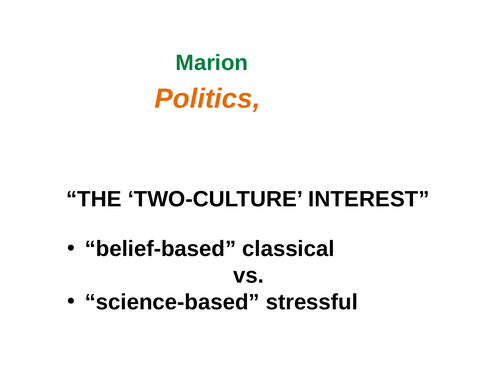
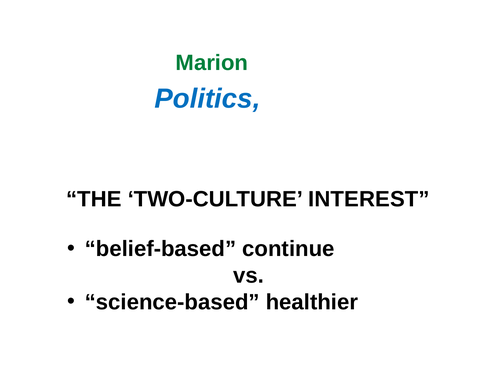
Politics colour: orange -> blue (207, 99)
classical: classical -> continue (288, 249)
stressful: stressful -> healthier (312, 302)
